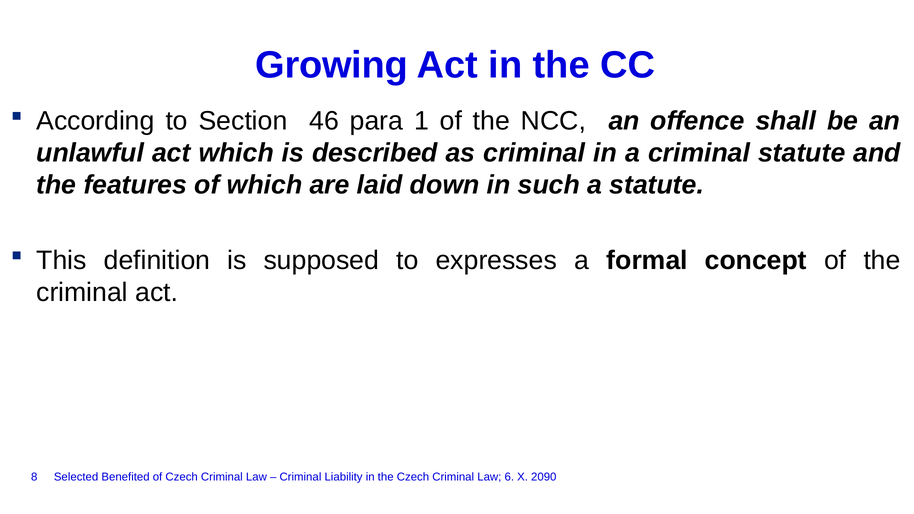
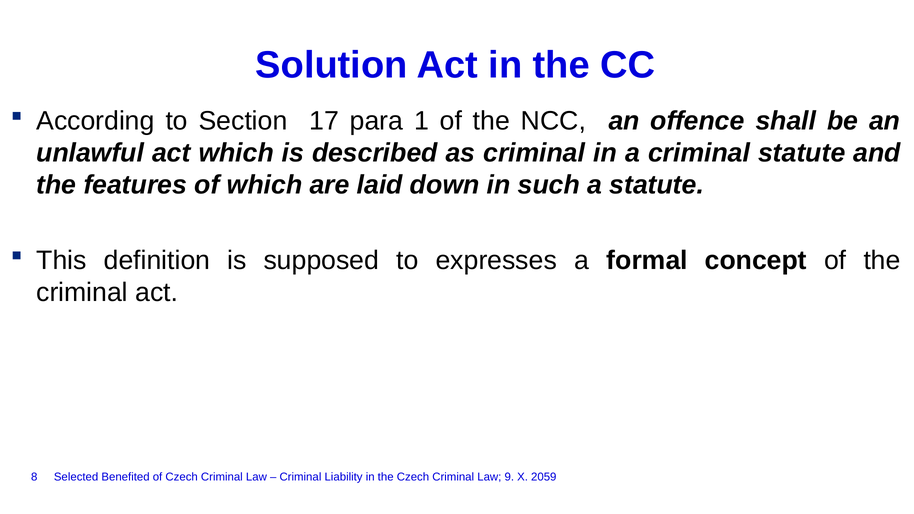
Growing: Growing -> Solution (331, 65)
46: 46 -> 17 (324, 121)
6: 6 -> 9 (509, 477)
2090: 2090 -> 2059 (544, 477)
